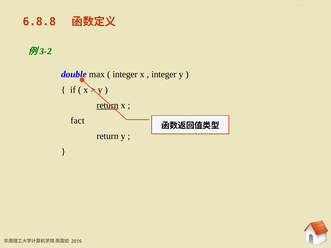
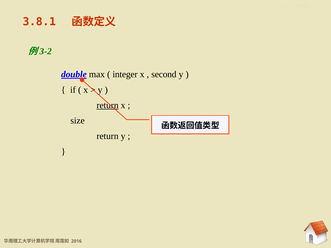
6.8.8: 6.8.8 -> 3.8.1 (39, 22)
double underline: none -> present (74, 74)
integer: integer -> second (164, 74)
fact: fact -> size (78, 121)
